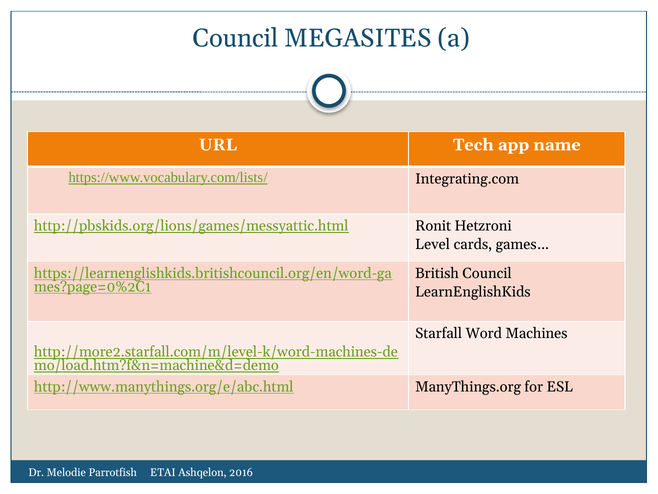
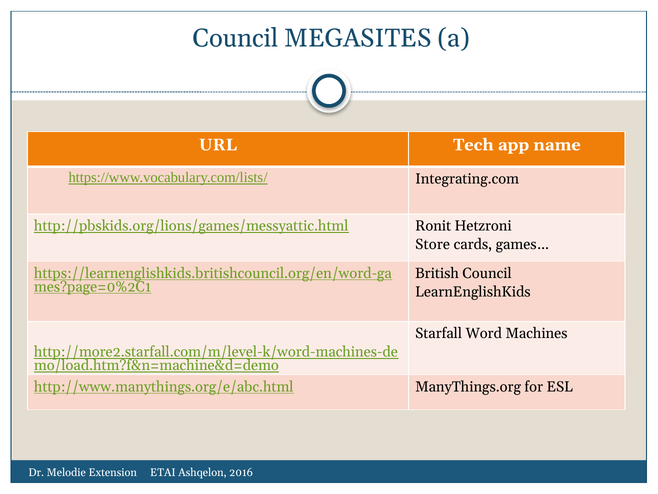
Level: Level -> Store (433, 244)
Parrotfish: Parrotfish -> Extension (113, 472)
